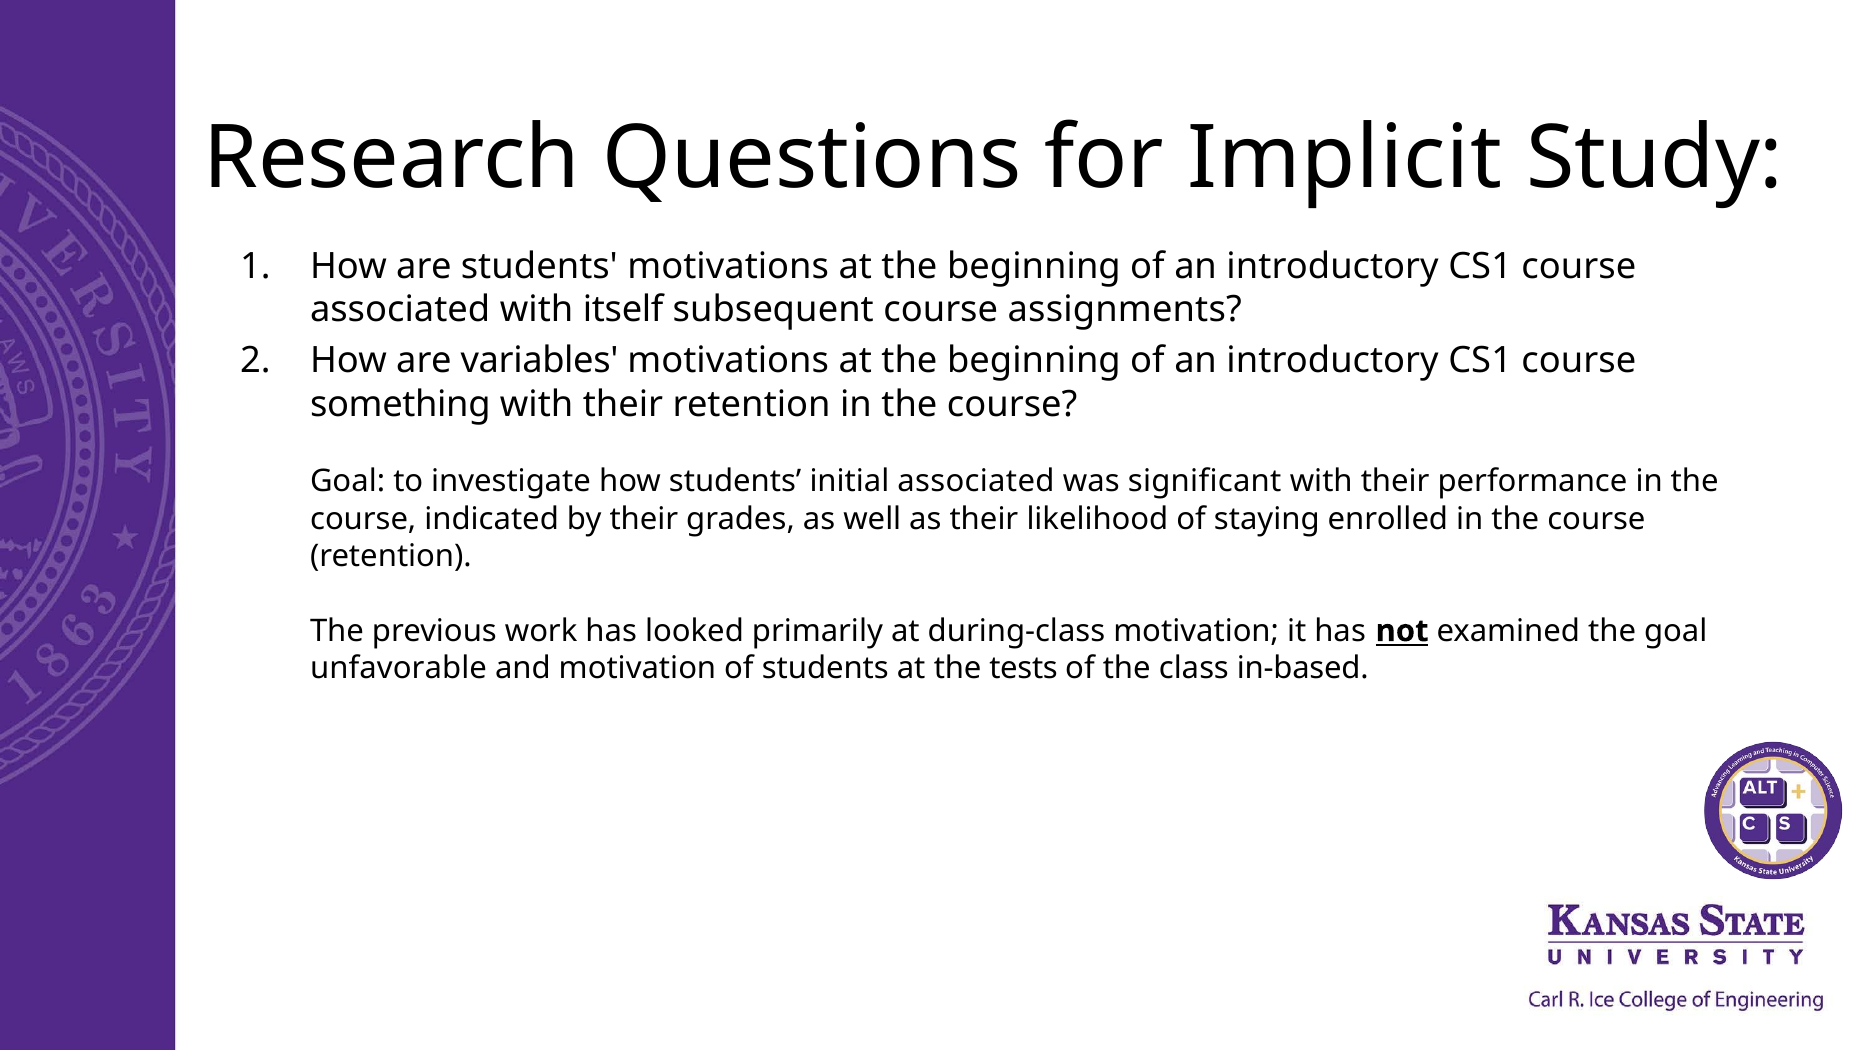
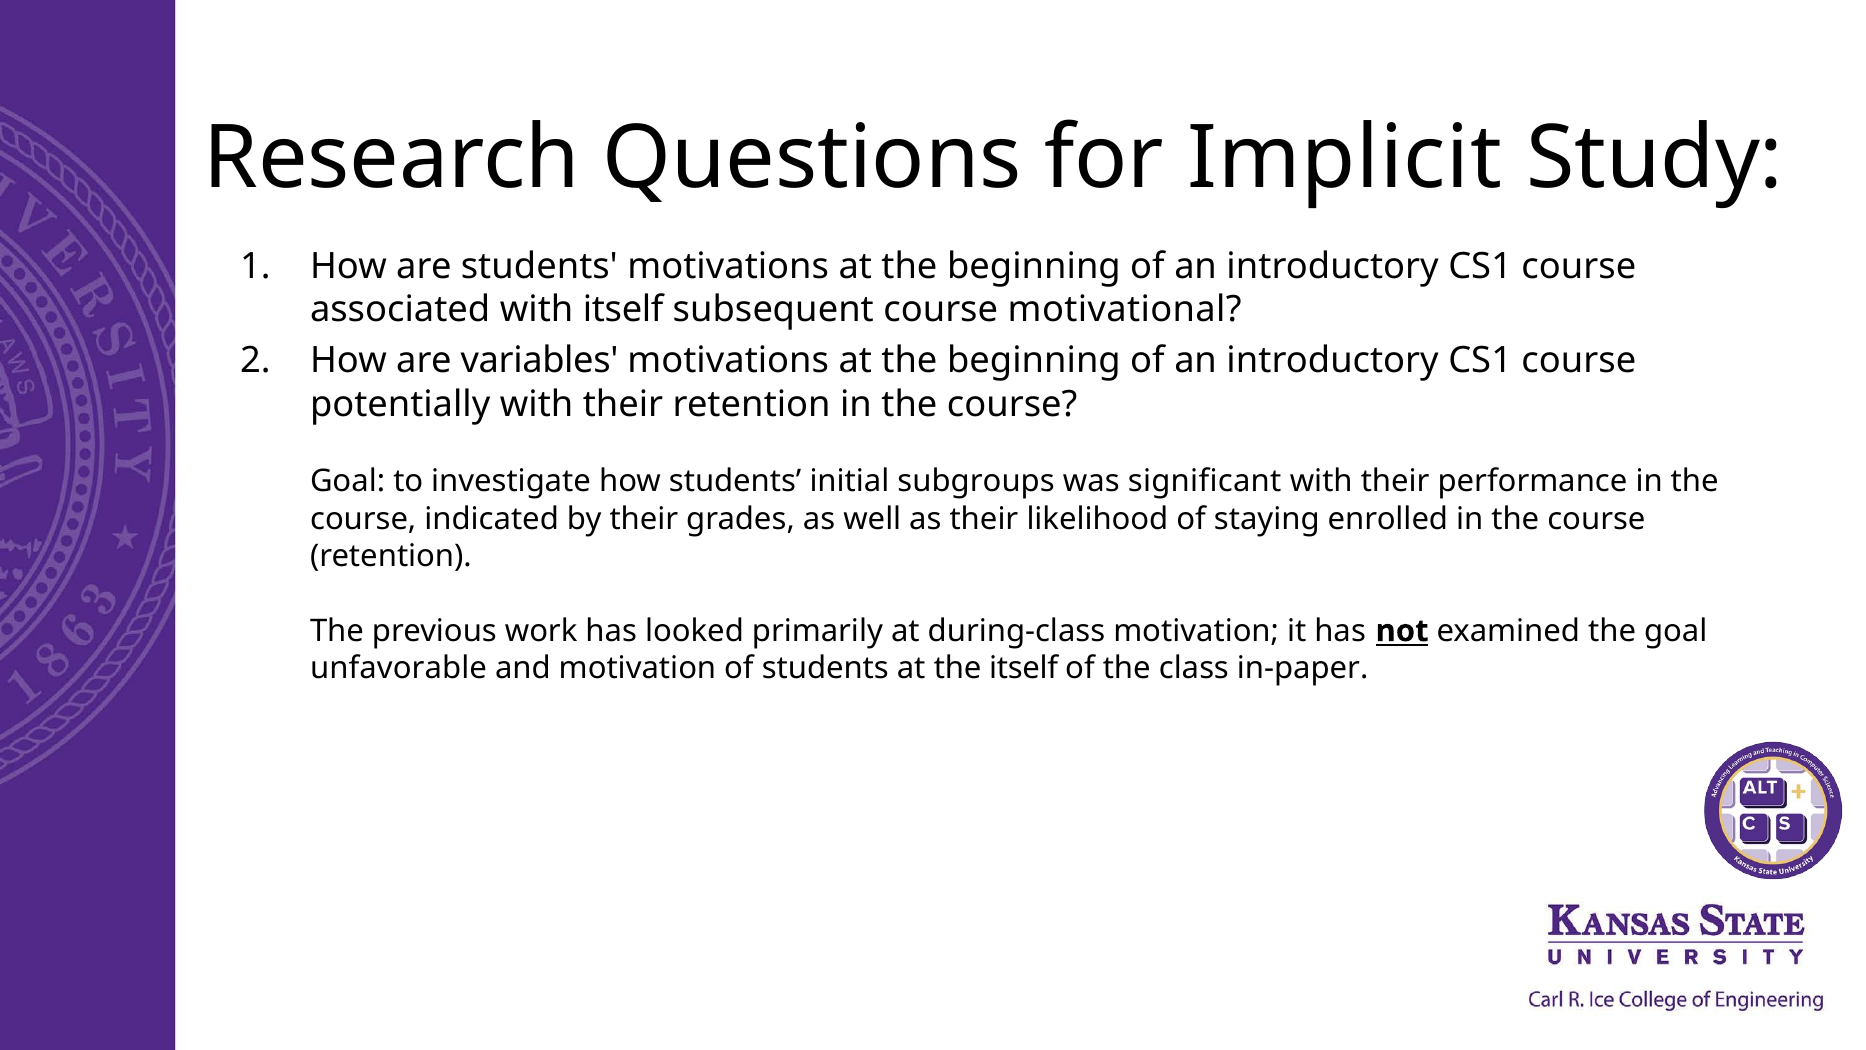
assignments: assignments -> motivational (1125, 310)
something: something -> potentially (400, 404)
initial associated: associated -> subgroups (976, 481)
the tests: tests -> itself (1024, 668)
in-based: in-based -> in-paper (1303, 668)
